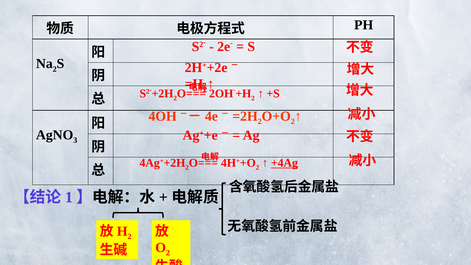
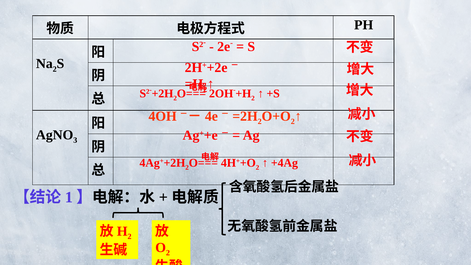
+4Ag underline: present -> none (284, 163)
